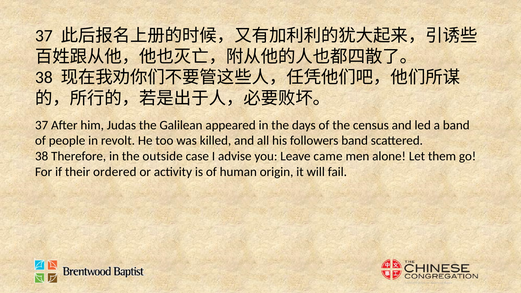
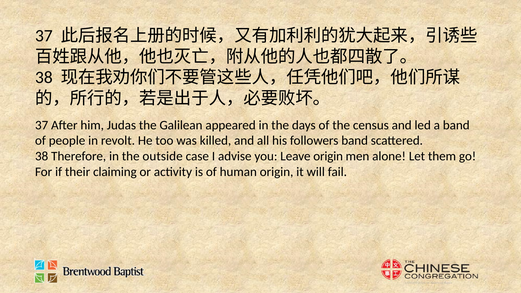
Leave came: came -> origin (328, 156)
ordered: ordered -> claiming (115, 172)
